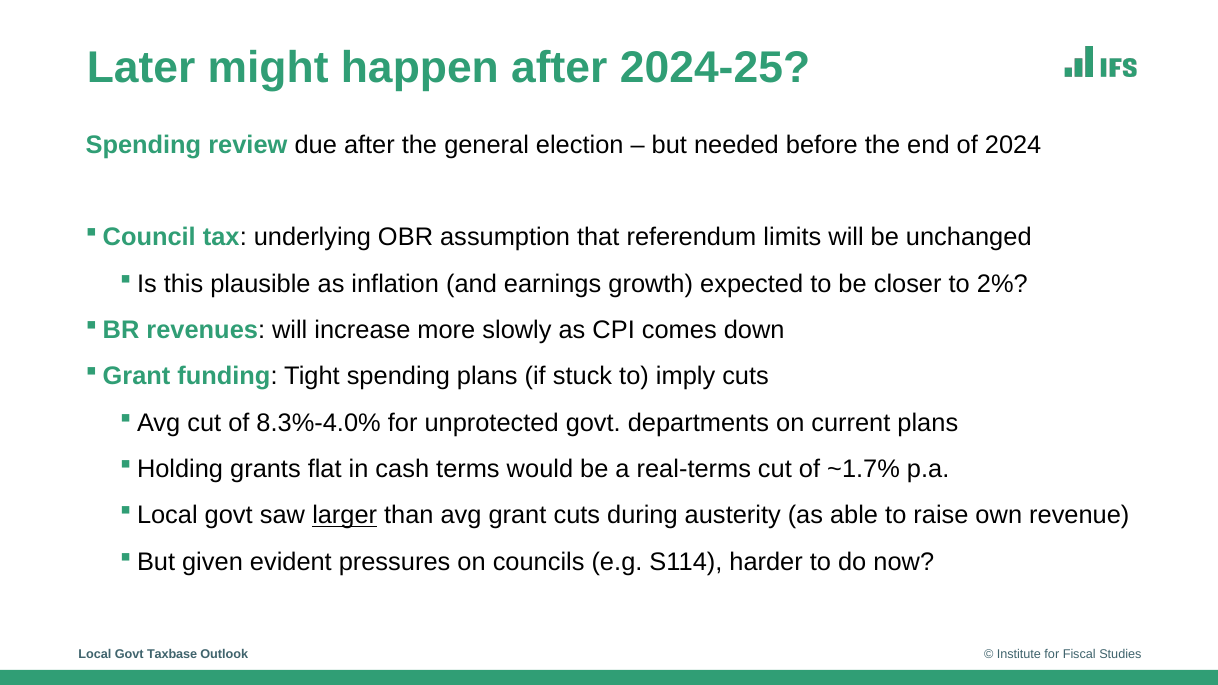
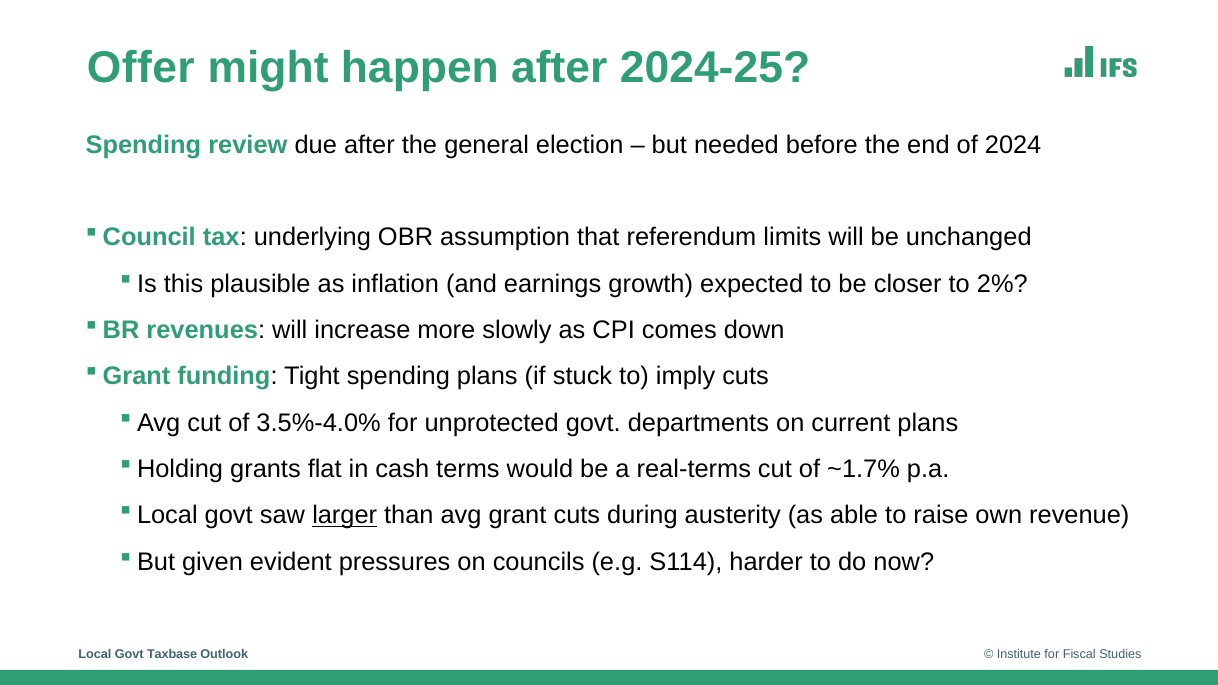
Later: Later -> Offer (141, 68)
8.3%-4.0%: 8.3%-4.0% -> 3.5%-4.0% (319, 423)
